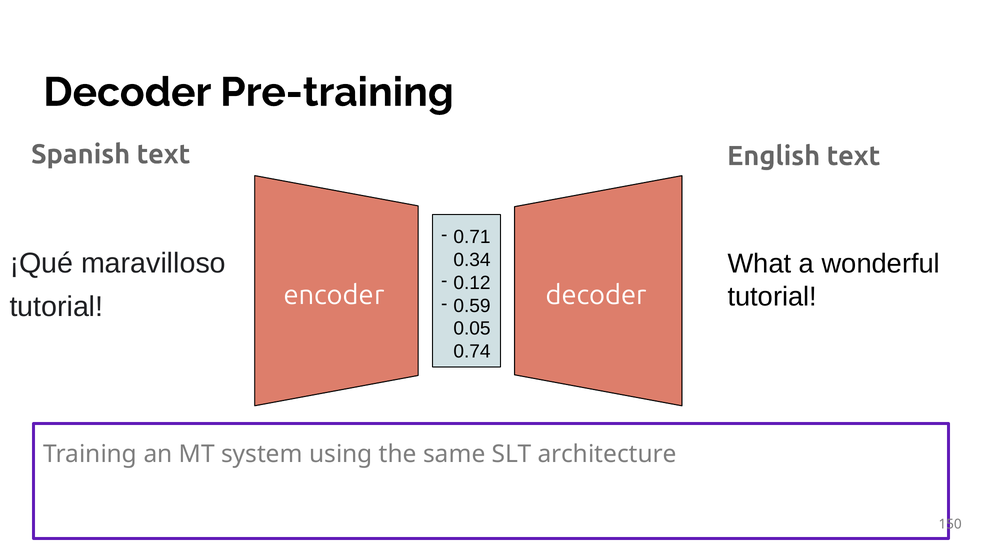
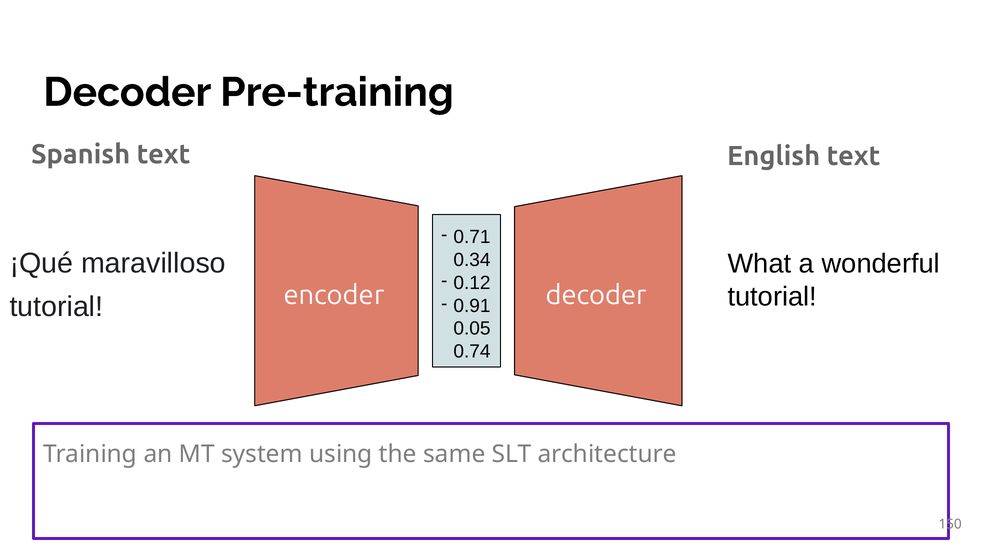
0.59: 0.59 -> 0.91 (472, 306)
